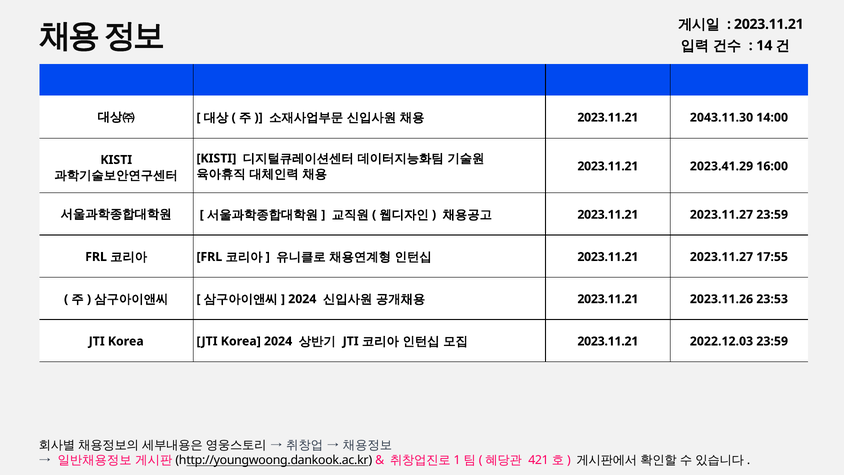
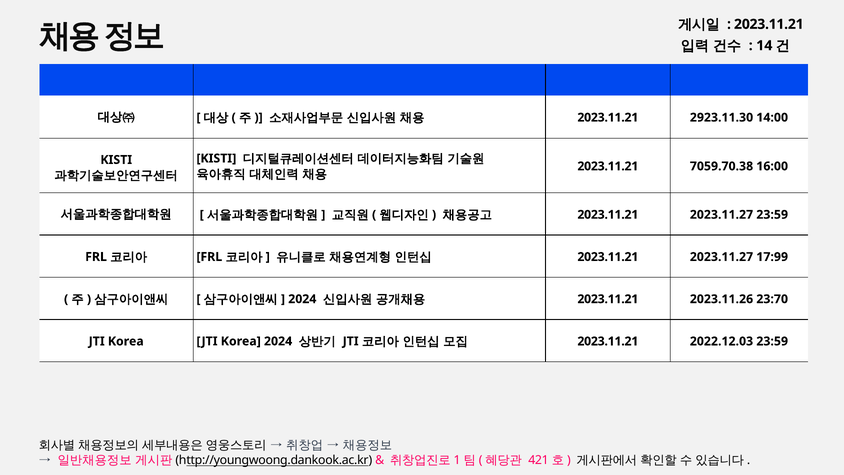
2043.11.30: 2043.11.30 -> 2923.11.30 (722, 117)
2023.41.29: 2023.41.29 -> 7059.70.38 (722, 166)
17:55: 17:55 -> 17:99 (772, 257)
23:53: 23:53 -> 23:70 (772, 299)
